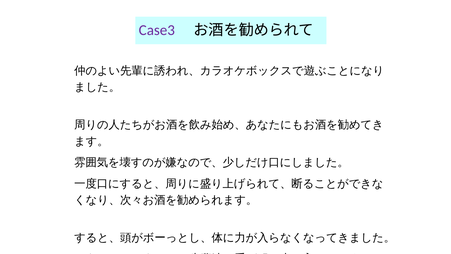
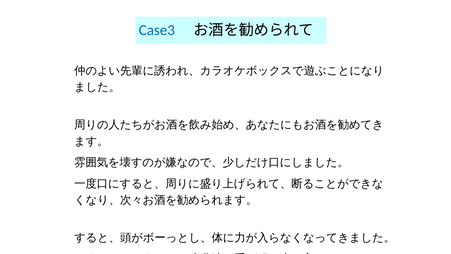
Case3 colour: purple -> blue (157, 30)
